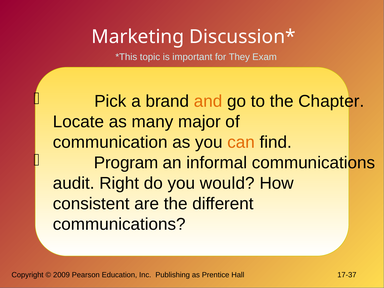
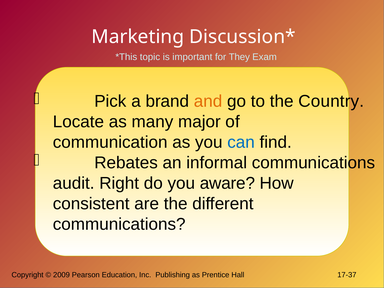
Chapter: Chapter -> Country (331, 101)
can colour: orange -> blue (241, 142)
Program: Program -> Rebates (126, 163)
would: would -> aware (227, 183)
